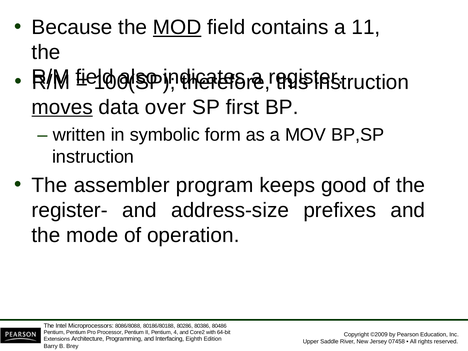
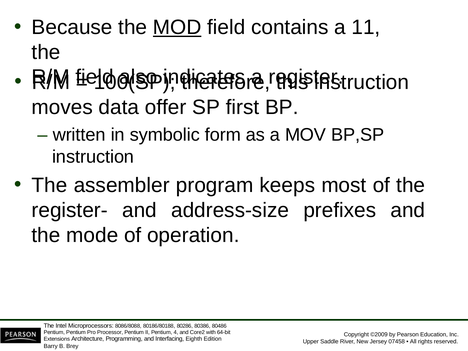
moves underline: present -> none (62, 107)
over: over -> offer (166, 107)
good: good -> most (344, 185)
